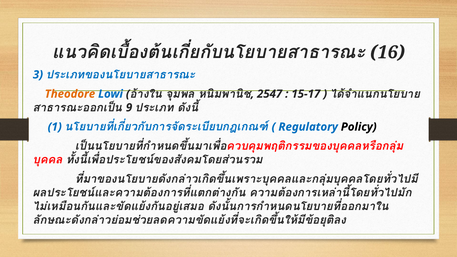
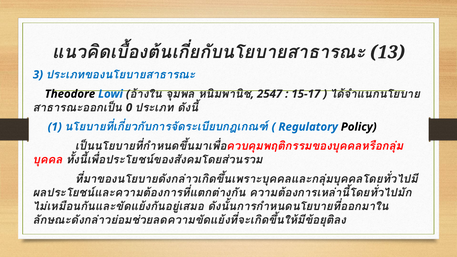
16: 16 -> 13 (388, 52)
Theodore colour: orange -> black (70, 94)
9: 9 -> 0 (129, 108)
